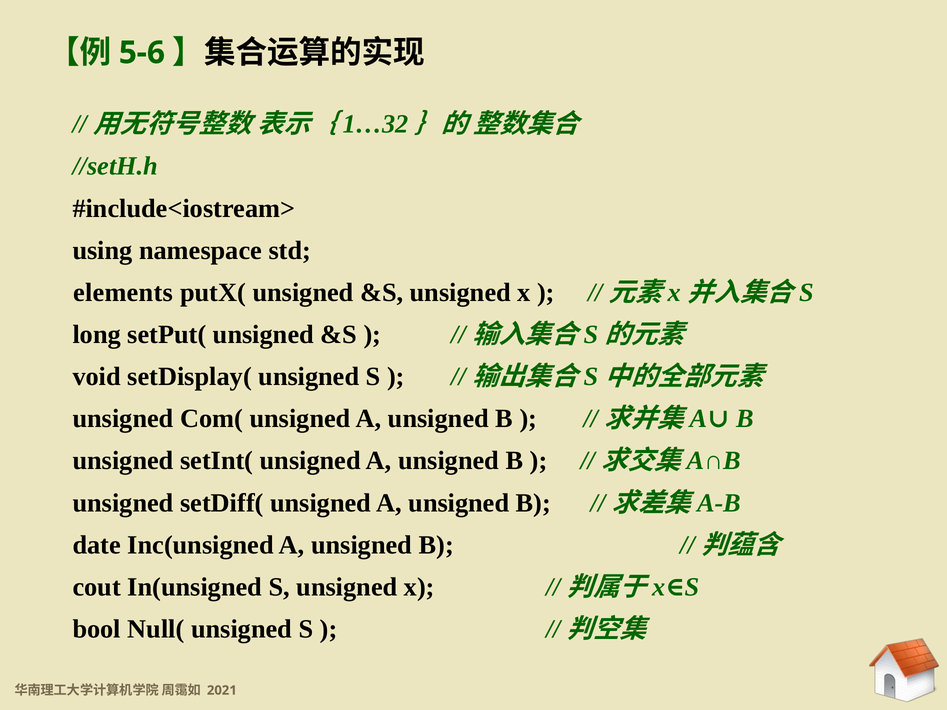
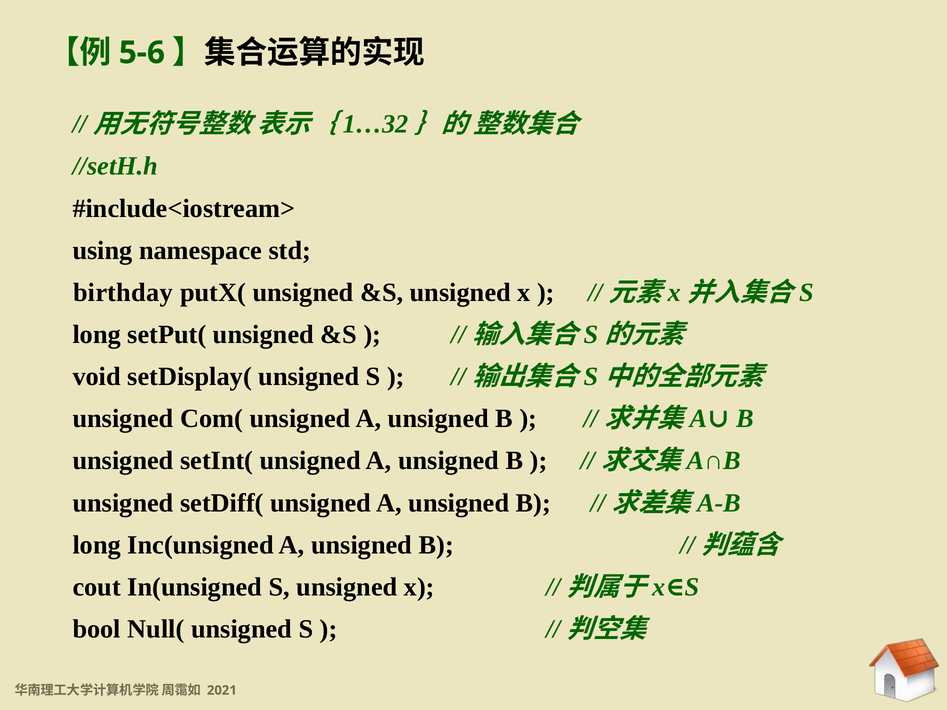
elements: elements -> birthday (123, 293)
date: date -> long (97, 545)
